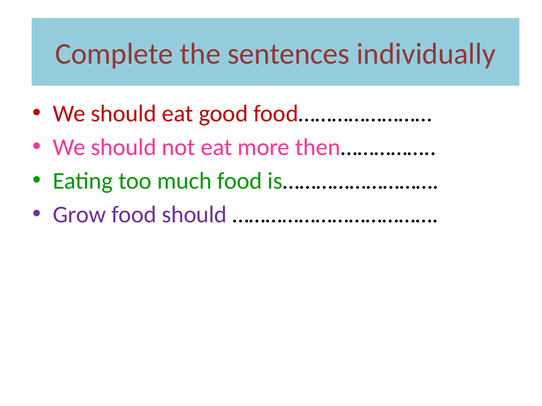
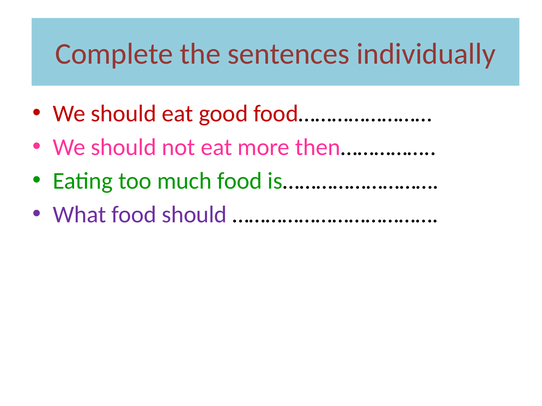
Grow: Grow -> What (80, 215)
